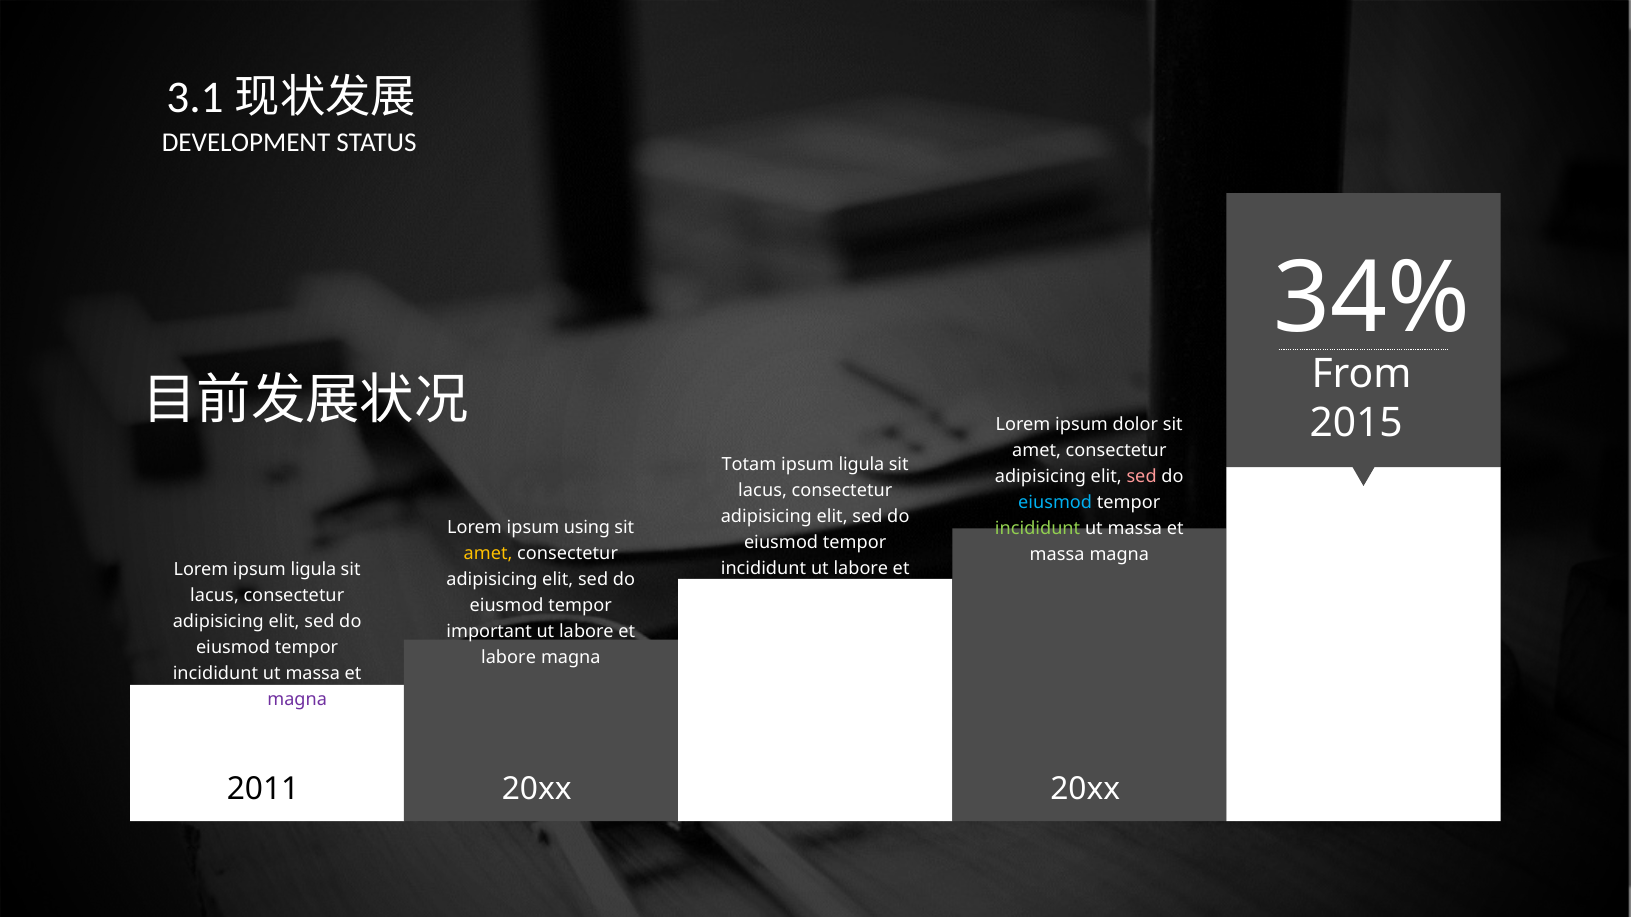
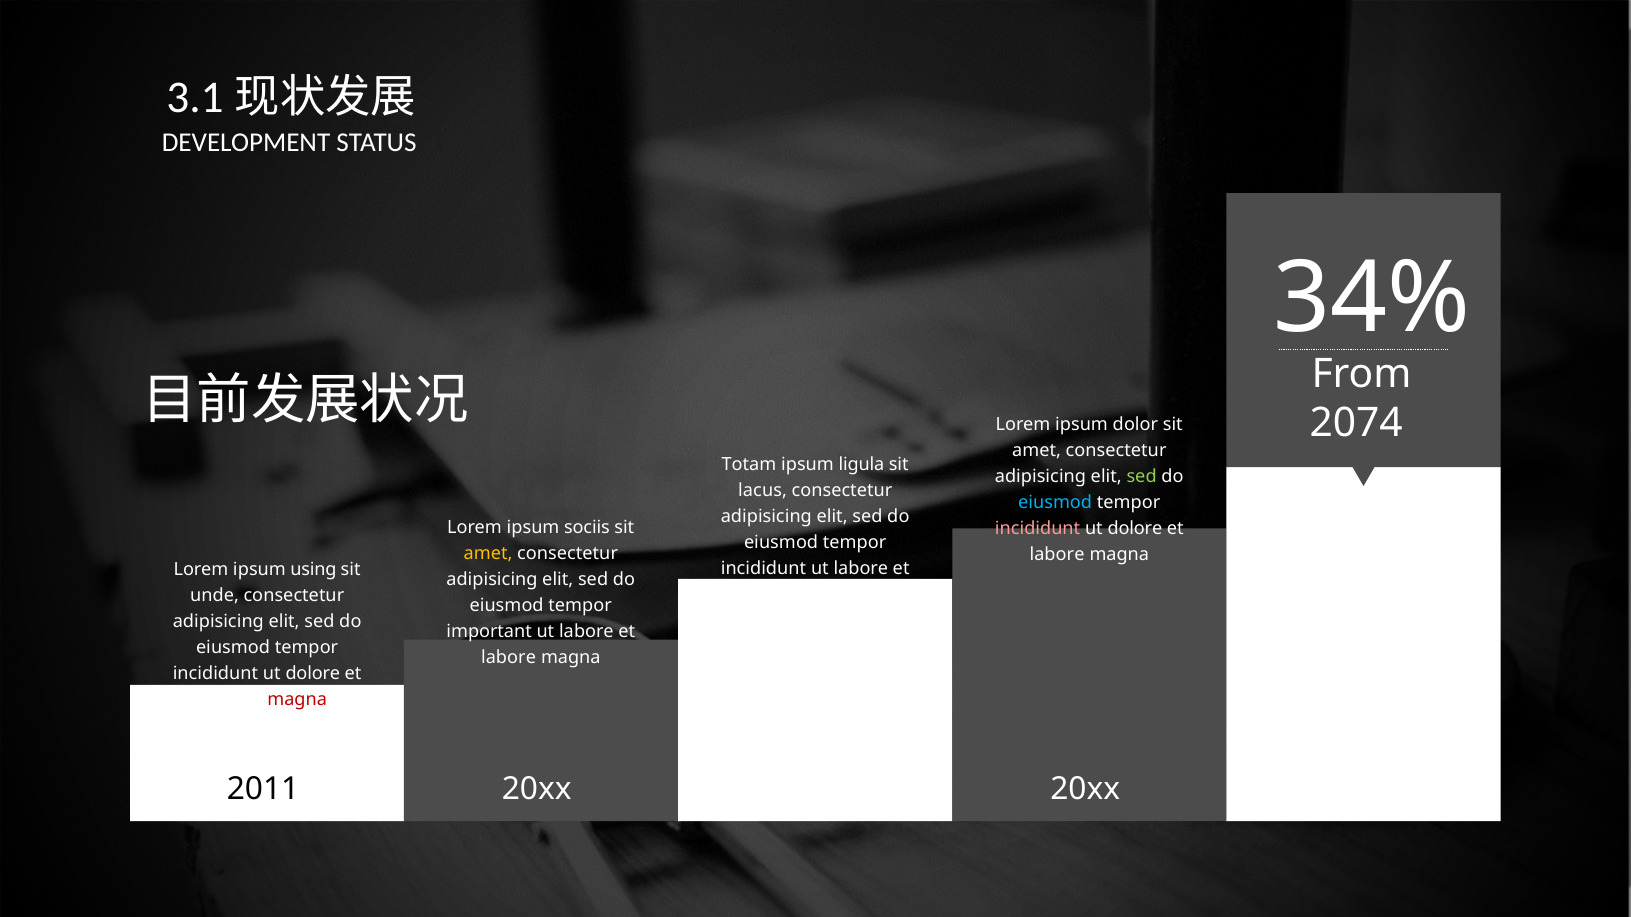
2015: 2015 -> 2074 (1356, 424)
sed colour: pink -> light green (1142, 477)
using: using -> sociis (587, 528)
incididunt colour: light green -> pink (1038, 529)
massa: massa -> dolore (1135, 529)
massa: massa -> labore (1057, 555)
Lorem ipsum ligula: ligula -> using (313, 570)
lacus: lacus -> unde (215, 596)
massa: massa -> dolore (313, 674)
magna colour: purple -> red (297, 700)
